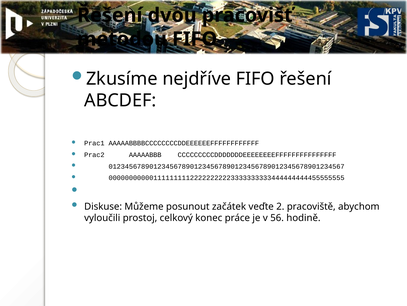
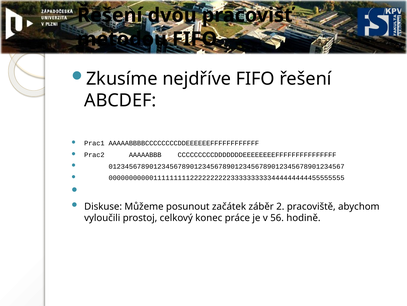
veďte: veďte -> záběr (261, 206)
